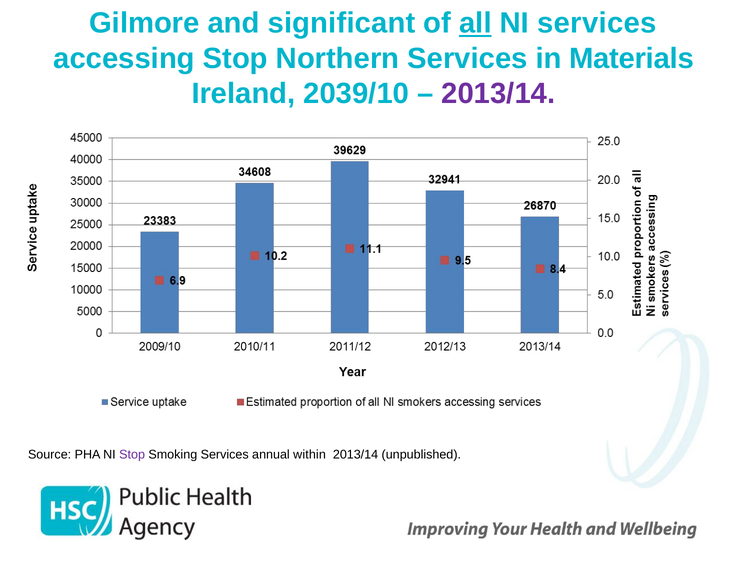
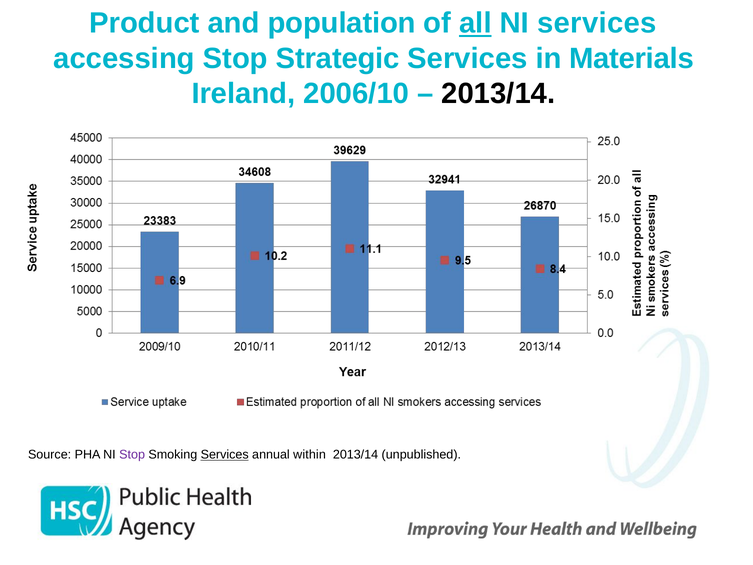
Gilmore: Gilmore -> Product (144, 23)
significant: significant -> population (342, 23)
Northern: Northern -> Strategic (338, 58)
2039/10: 2039/10 -> 2006/10 (356, 94)
2013/14 colour: purple -> black (498, 94)
Services underline: none -> present (225, 455)
